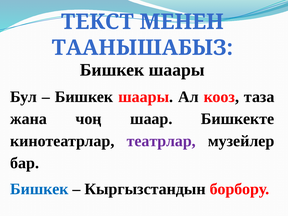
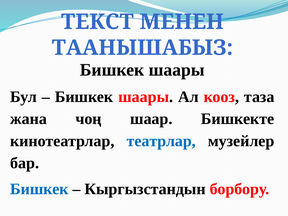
театрлар colour: purple -> blue (161, 141)
